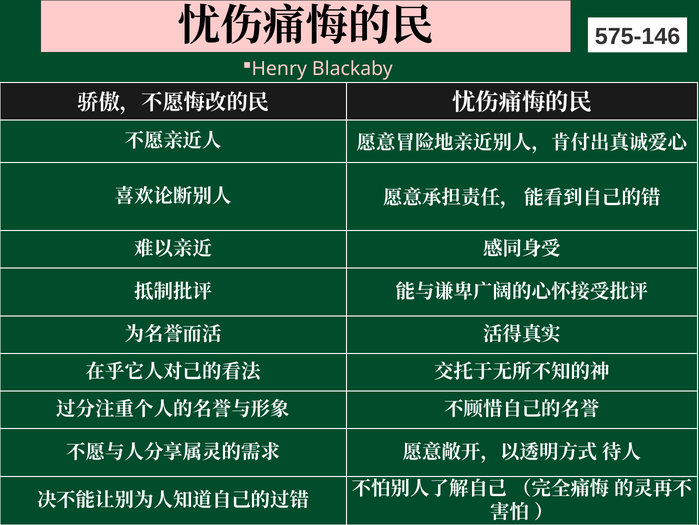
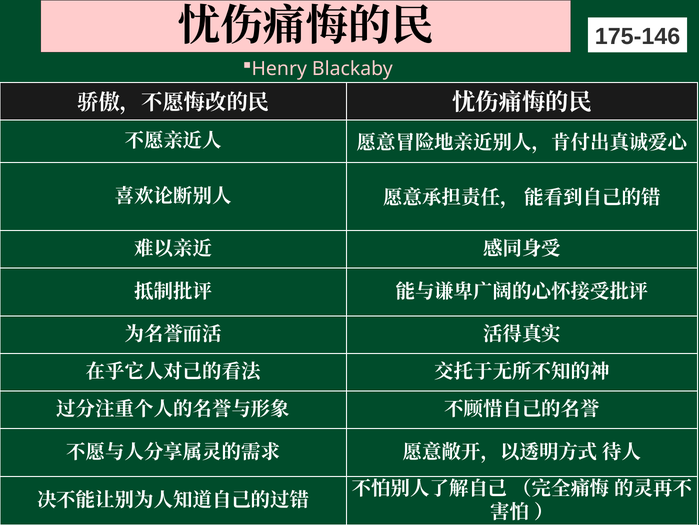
575-146: 575-146 -> 175-146 (638, 37)
